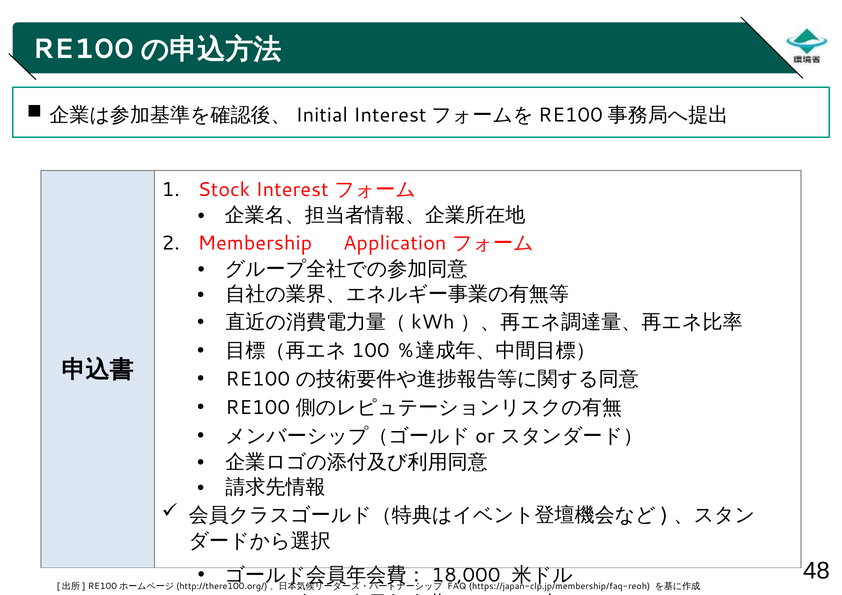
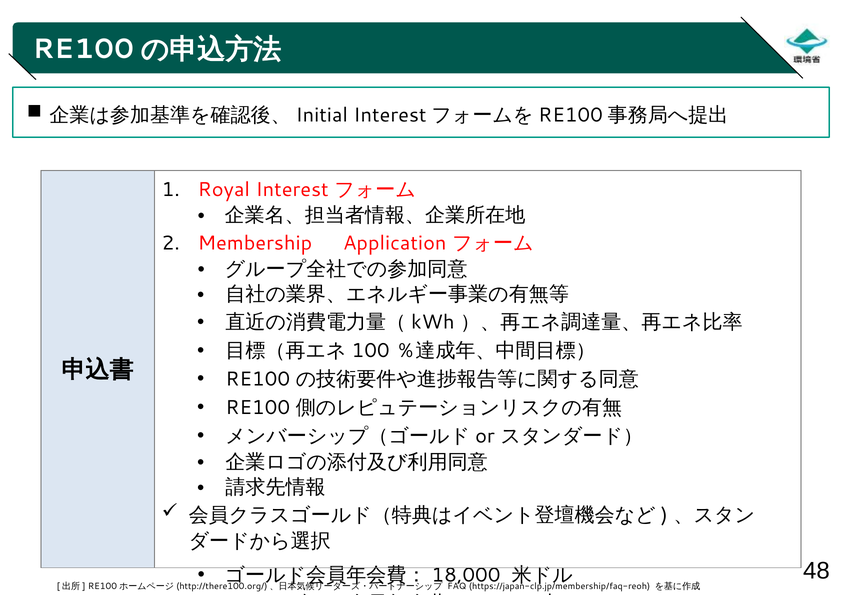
Stock: Stock -> Royal (224, 190)
